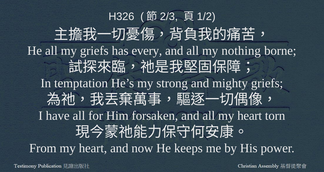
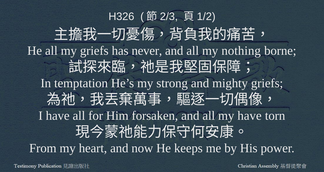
every: every -> never (147, 51)
all my heart: heart -> have (250, 115)
